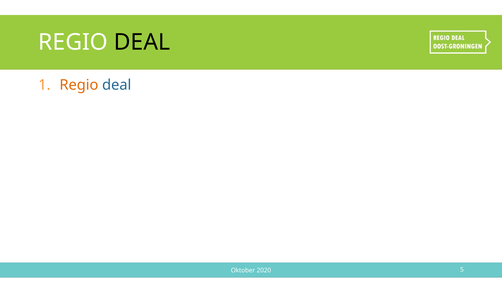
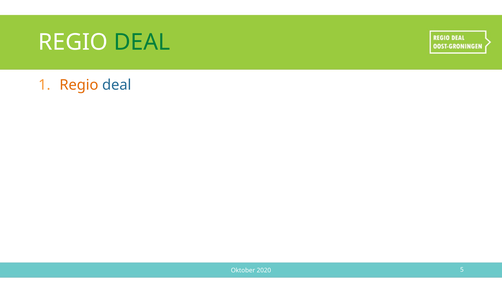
DEAL colour: black -> green (142, 42)
